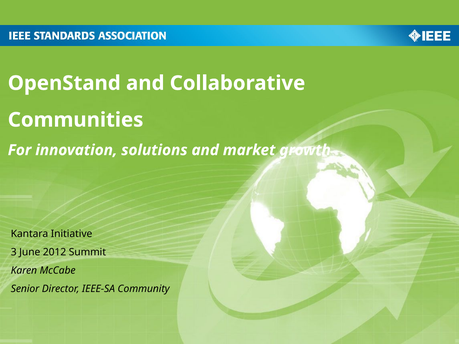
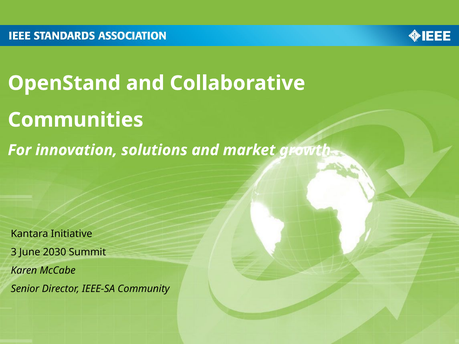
2012: 2012 -> 2030 (55, 252)
